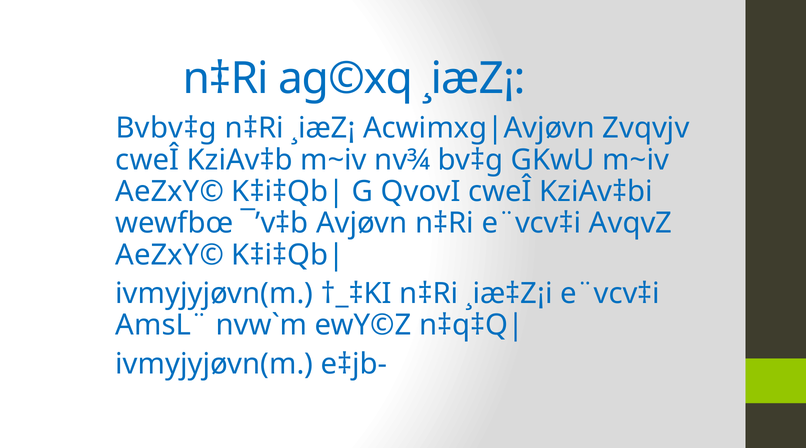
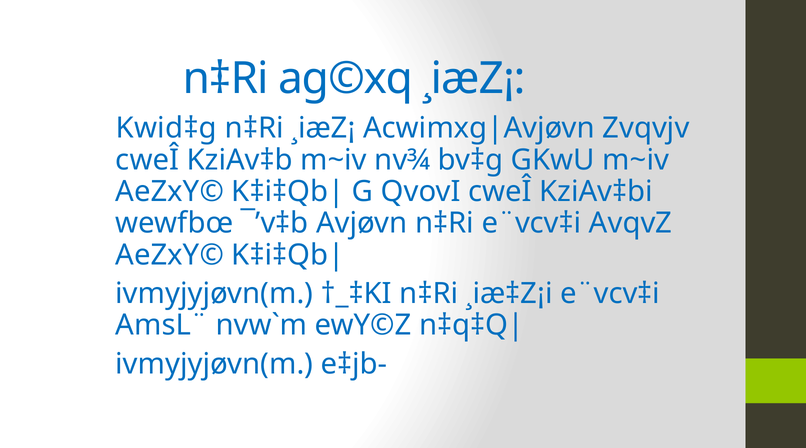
Bvbv‡g: Bvbv‡g -> Kwid‡g (166, 128)
